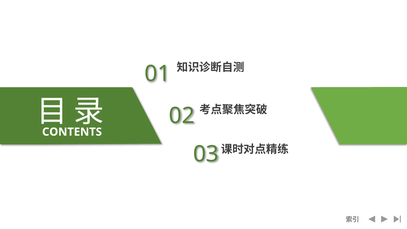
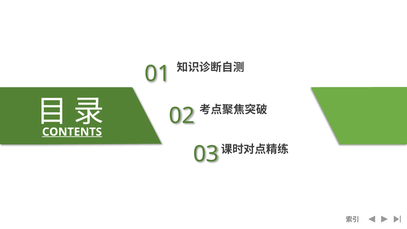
CONTENTS underline: none -> present (72, 132)
